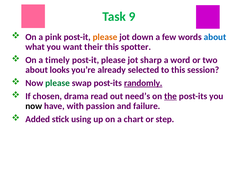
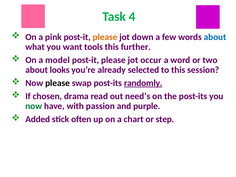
9: 9 -> 4 (132, 17)
their: their -> tools (94, 47)
spotter: spotter -> further (136, 47)
timely: timely -> model (58, 60)
sharp: sharp -> occur (151, 60)
please colour: green -> black (58, 83)
the underline: present -> none (171, 96)
now colour: black -> green (34, 106)
failure: failure -> purple (147, 106)
using: using -> often (81, 119)
